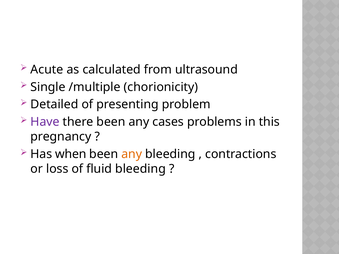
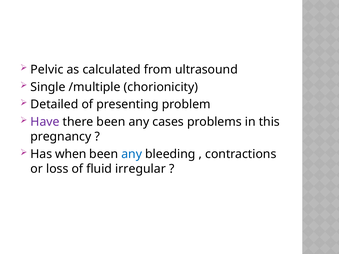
Acute: Acute -> Pelvic (47, 70)
any colour: orange -> blue (132, 154)
fluid bleeding: bleeding -> irregular (141, 169)
